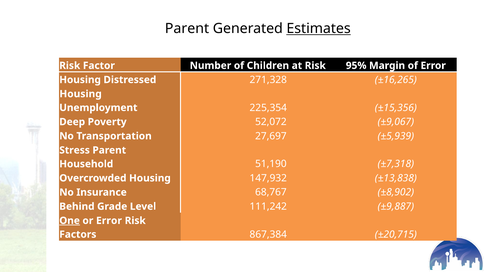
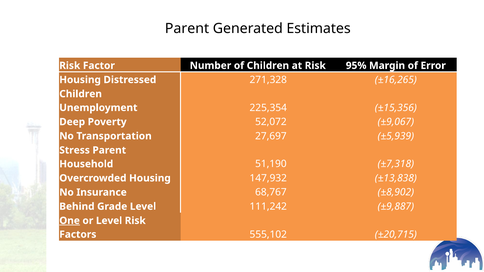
Estimates underline: present -> none (319, 29)
Housing: Housing -> Children (81, 94)
or Error: Error -> Level (109, 221)
867,384: 867,384 -> 555,102 (268, 235)
